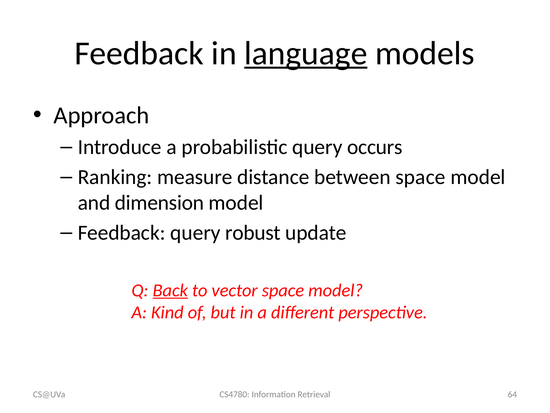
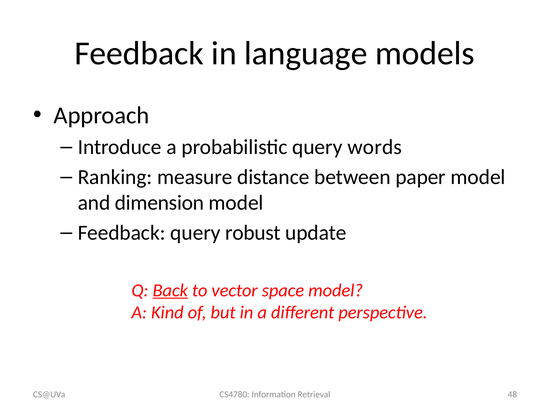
language underline: present -> none (306, 53)
occurs: occurs -> words (375, 147)
between space: space -> paper (421, 177)
64: 64 -> 48 (512, 394)
